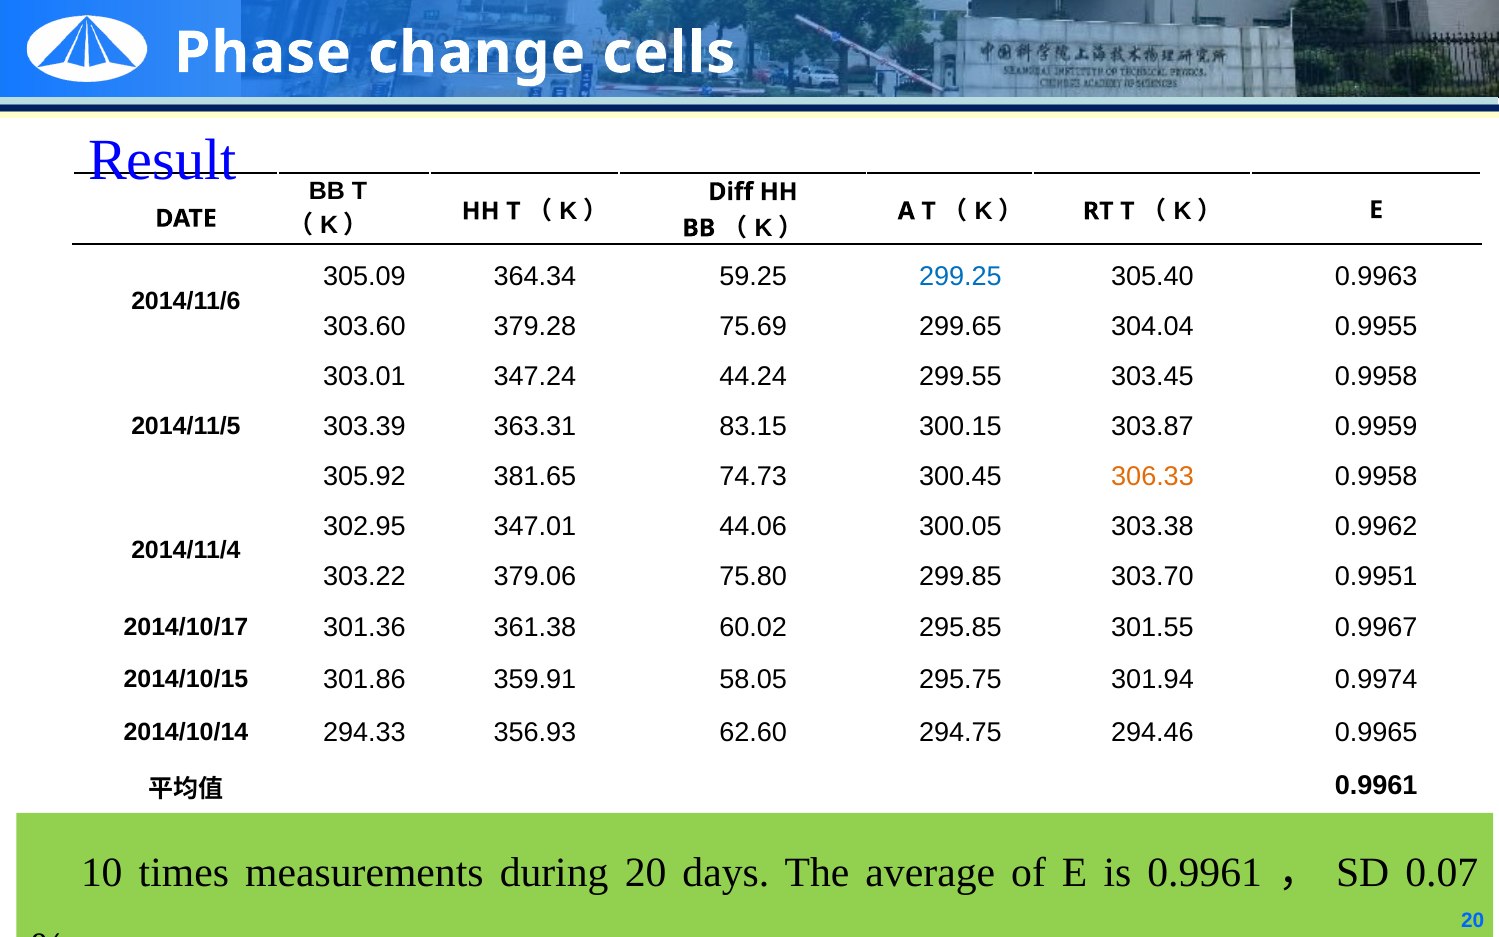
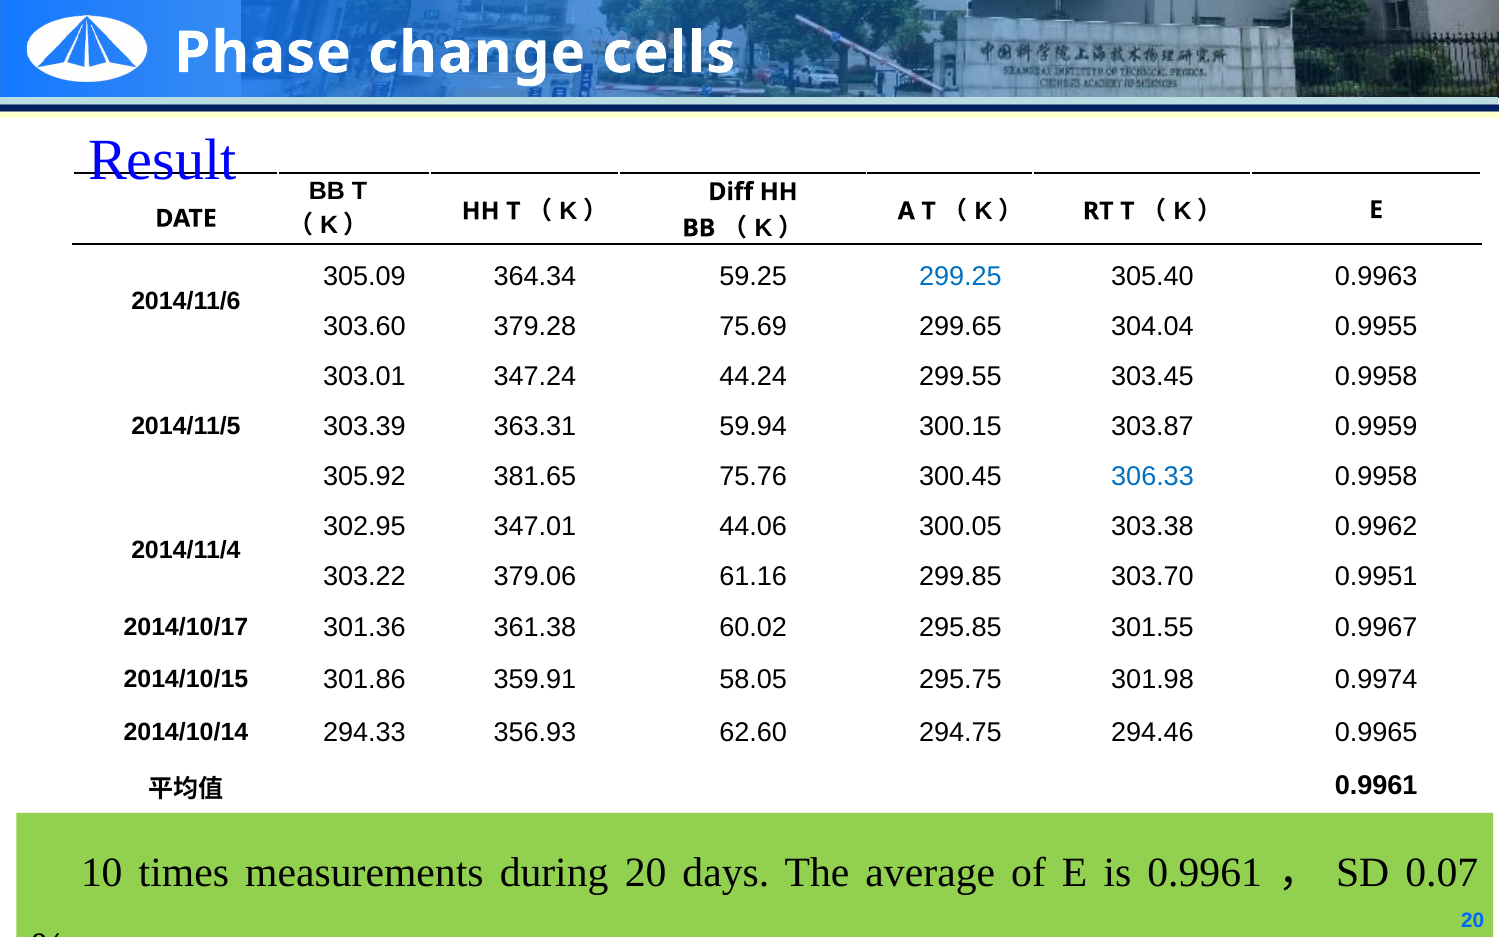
83.15: 83.15 -> 59.94 (753, 426)
74.73: 74.73 -> 75.76 (753, 476)
306.33 colour: orange -> blue (1153, 476)
75.80: 75.80 -> 61.16 (753, 576)
301.94: 301.94 -> 301.98 (1153, 680)
